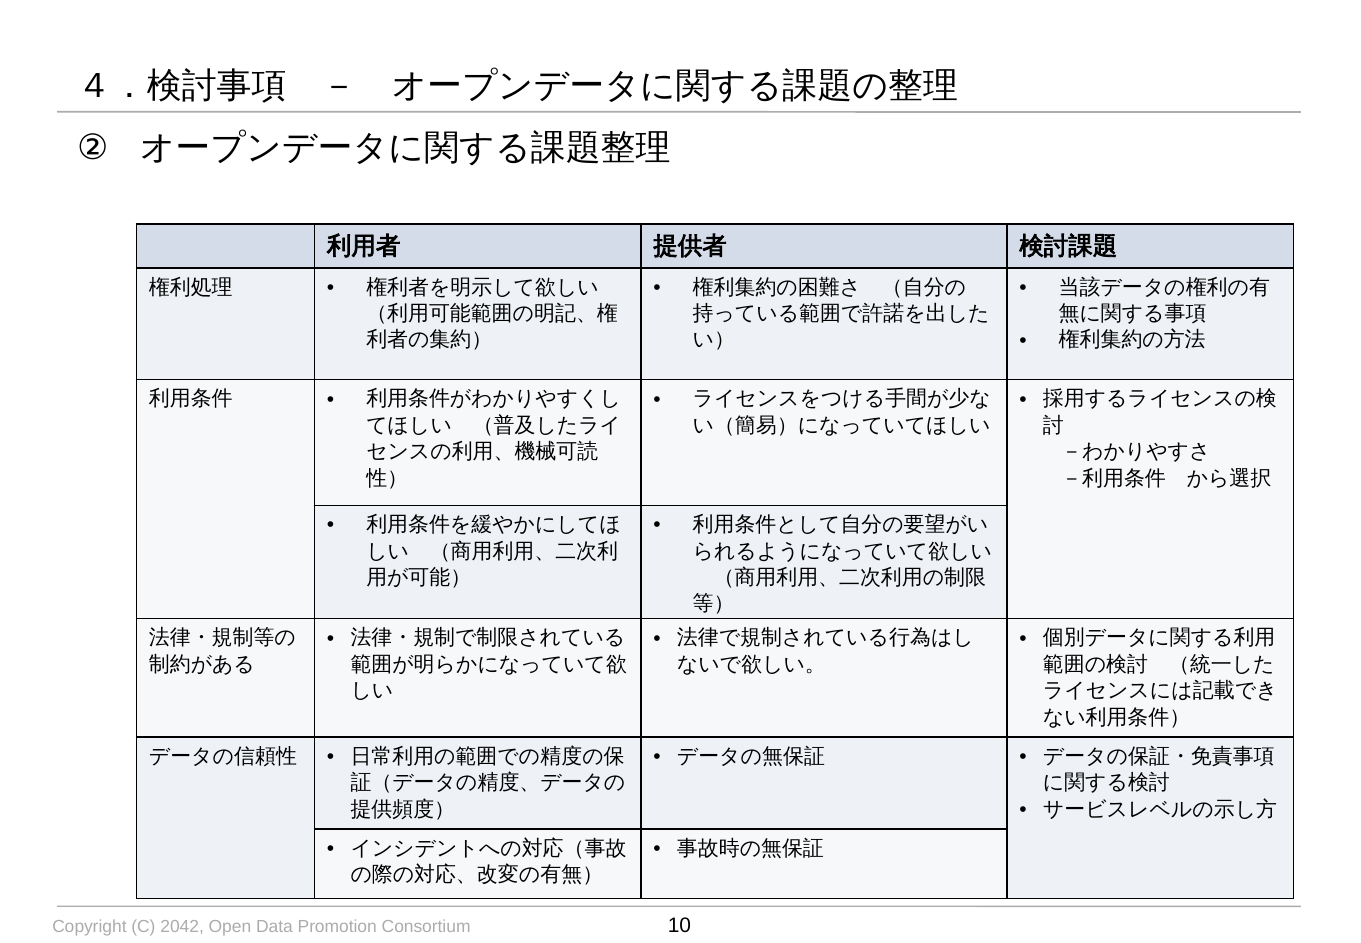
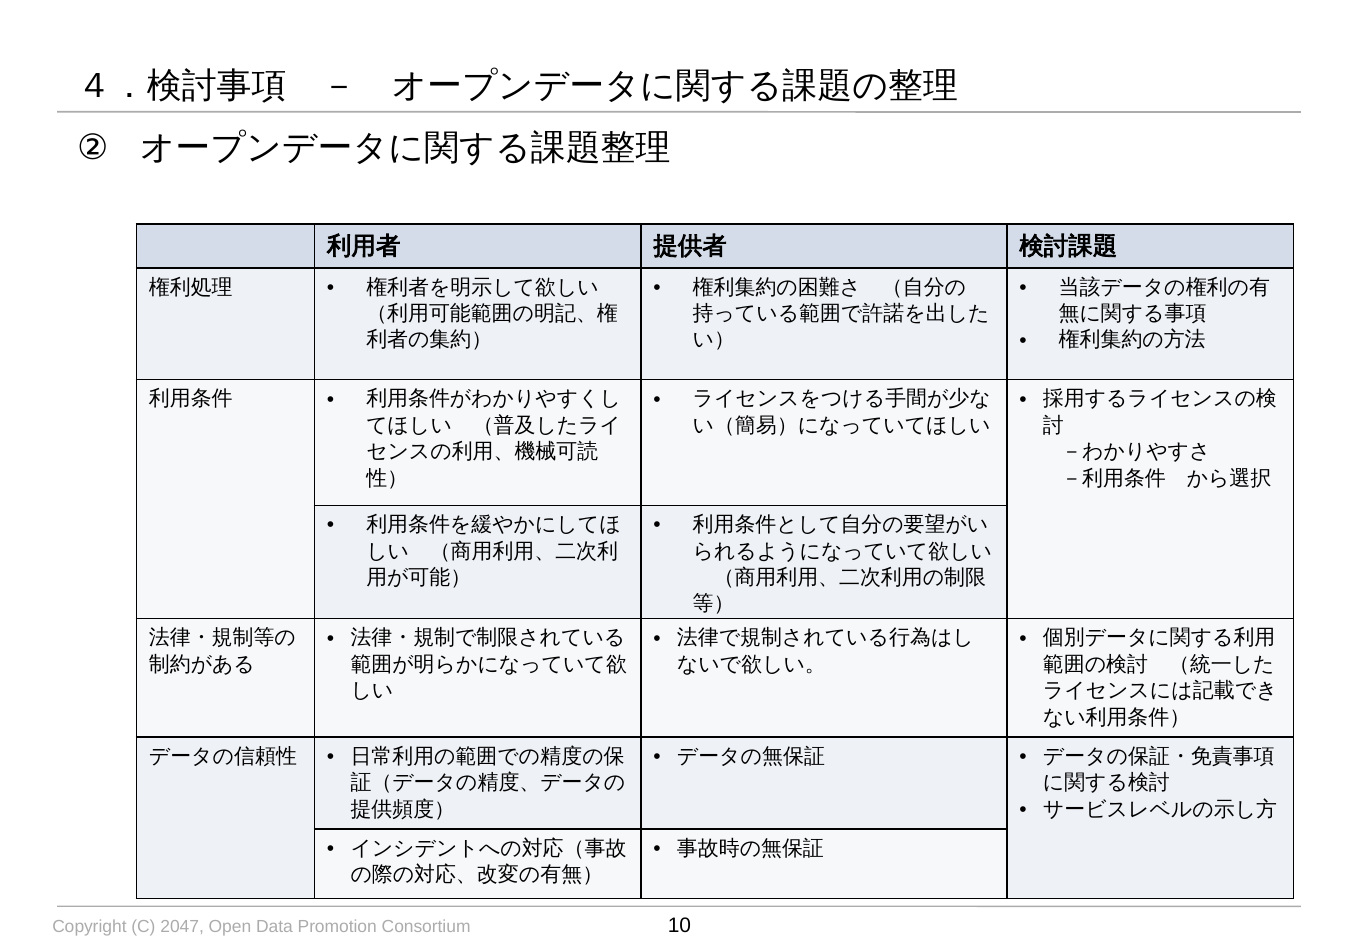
2042: 2042 -> 2047 (182, 926)
